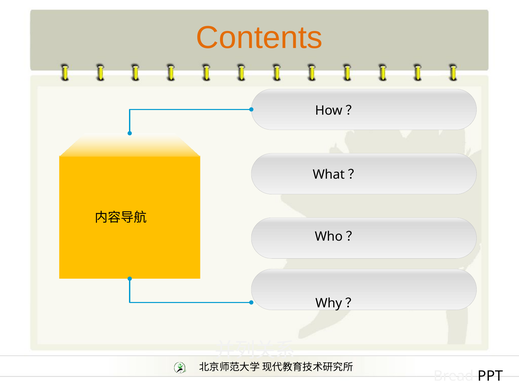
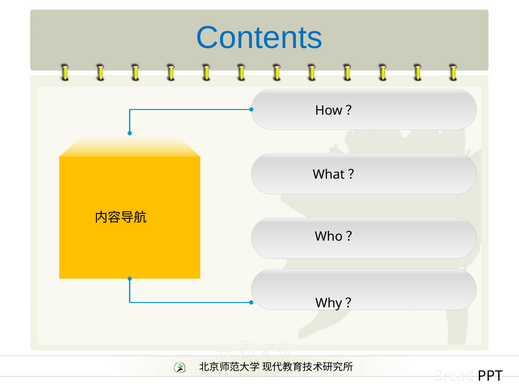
Contents colour: orange -> blue (259, 38)
